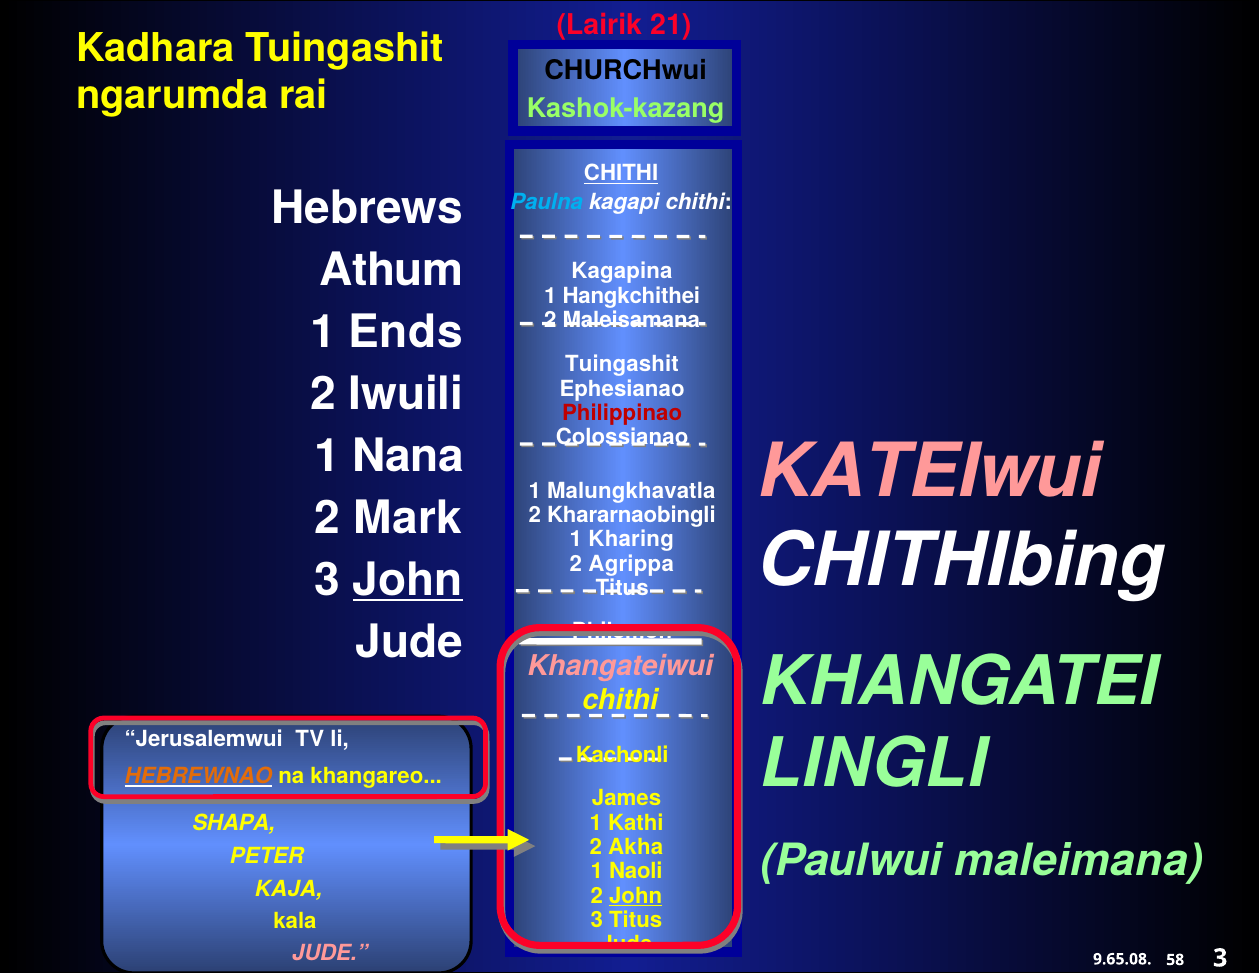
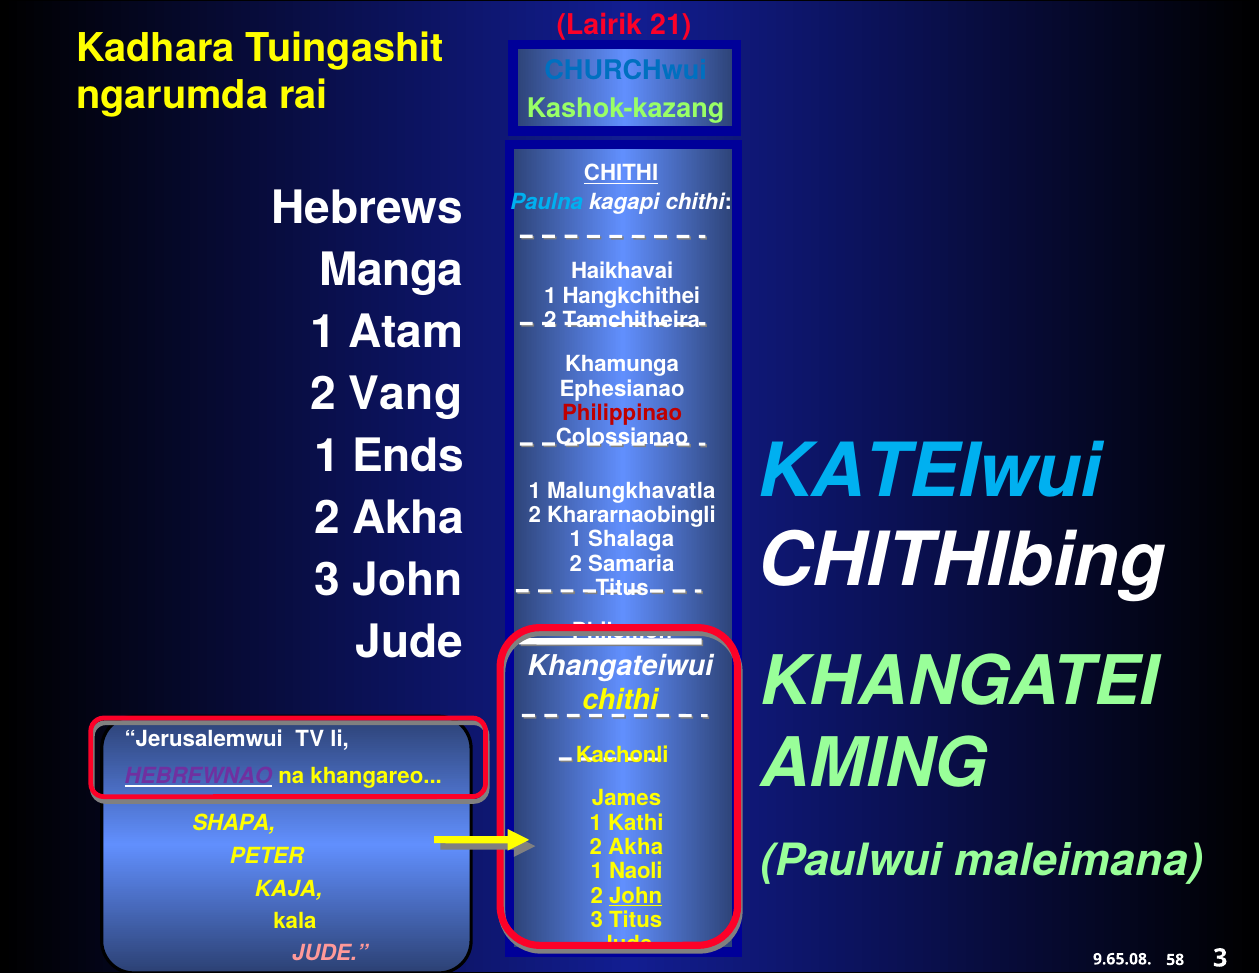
CHURCHwui colour: black -> blue (626, 70)
Athum: Athum -> Manga (392, 270)
Kagapina: Kagapina -> Haikhavai (622, 271)
Maleisamana: Maleisamana -> Tamchitheira (631, 320)
Ends: Ends -> Atam (406, 332)
Tuingashit: Tuingashit -> Khamunga (622, 364)
Iwuili: Iwuili -> Vang (406, 394)
Nana: Nana -> Ends (408, 456)
KATEIwui colour: pink -> light blue (930, 471)
Mark: Mark -> Akha (408, 518)
Kharing: Kharing -> Shalaga (631, 540)
Agrippa: Agrippa -> Samaria (631, 564)
John underline: present -> none (408, 580)
Khangateiwui colour: pink -> white (620, 666)
LINGLI: LINGLI -> AMING (874, 764)
HEBREWNAO colour: orange -> purple (198, 776)
